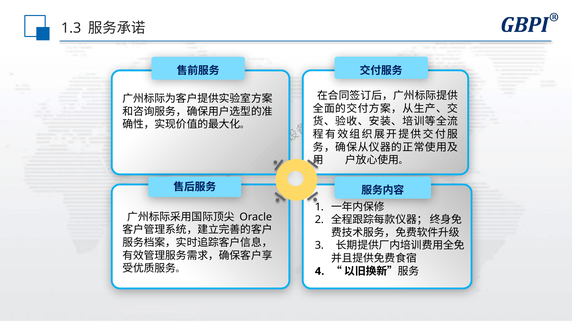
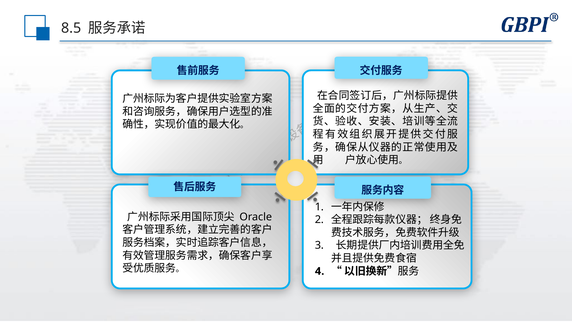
1.3: 1.3 -> 8.5 (71, 28)
